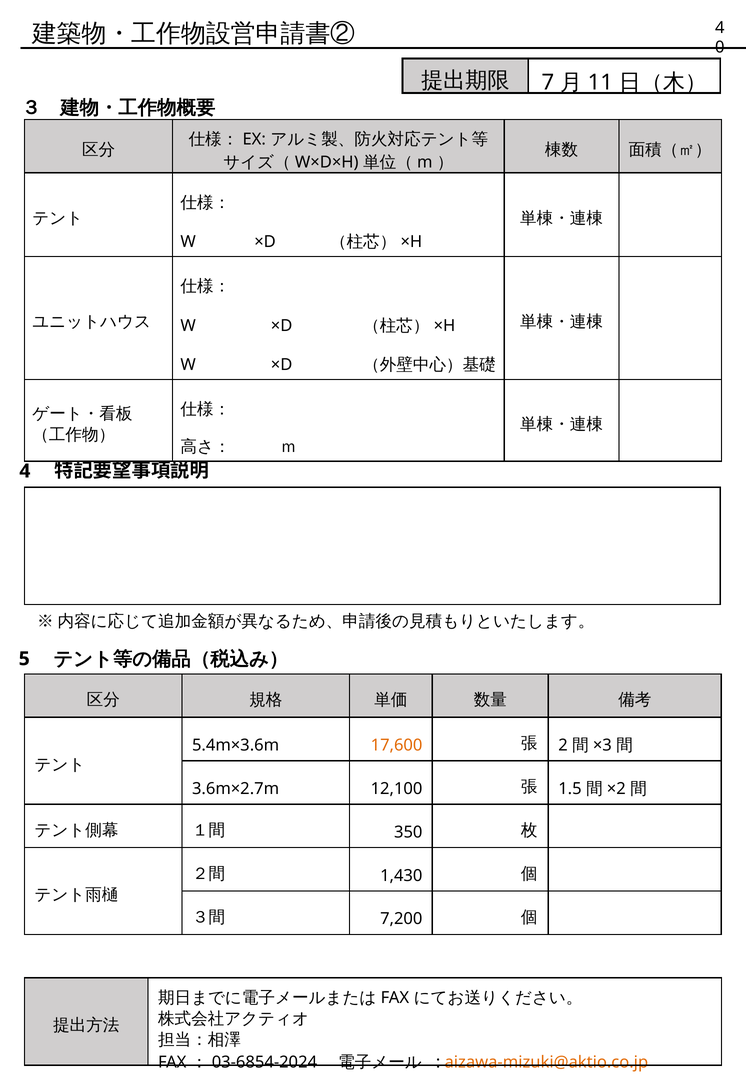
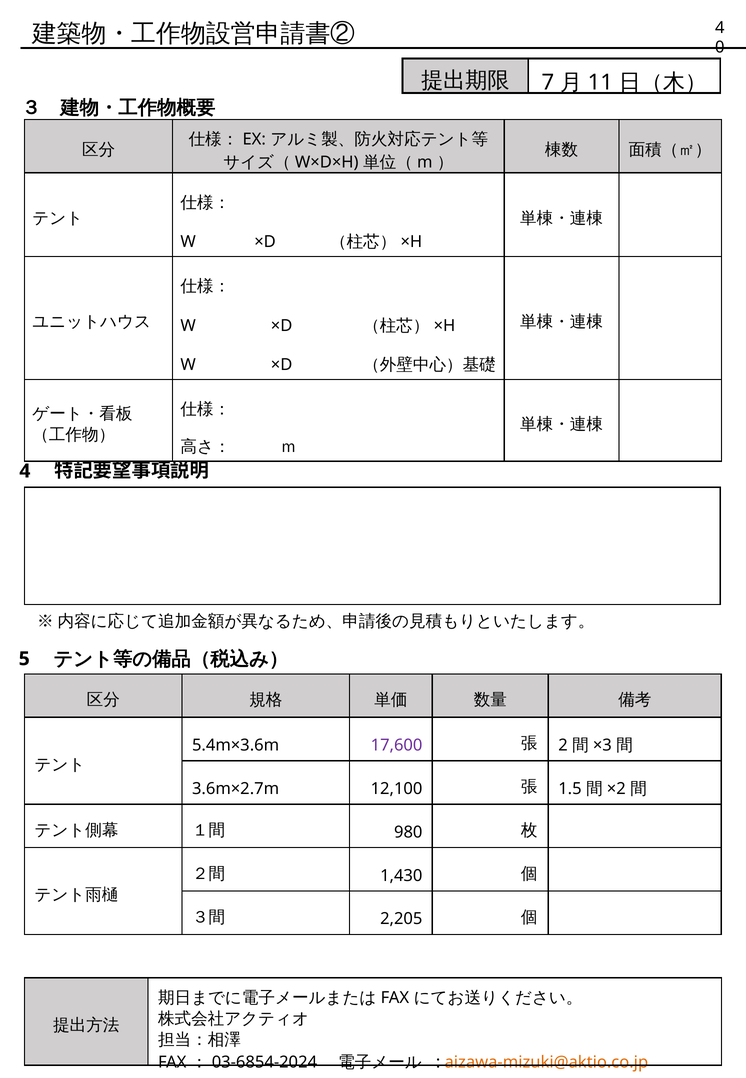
17,600 colour: orange -> purple (397, 745)
350: 350 -> 980 (408, 832)
7,200: 7,200 -> 2,205 (401, 919)
